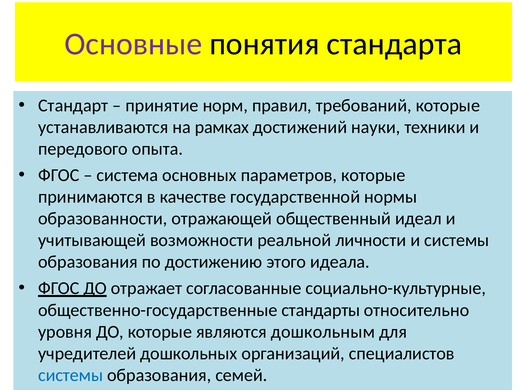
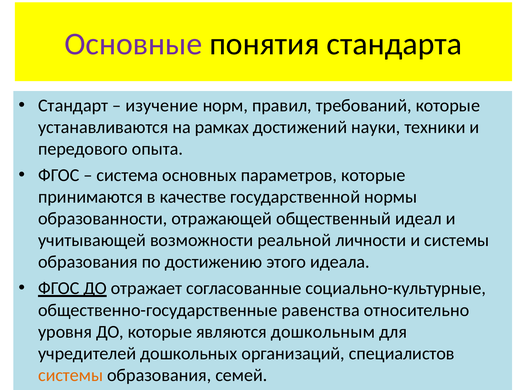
принятие: принятие -> изучение (162, 106)
стандарты: стандарты -> равенства (321, 311)
системы colour: blue -> orange (71, 376)
